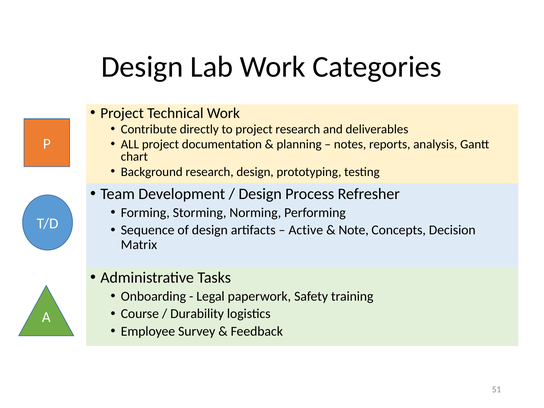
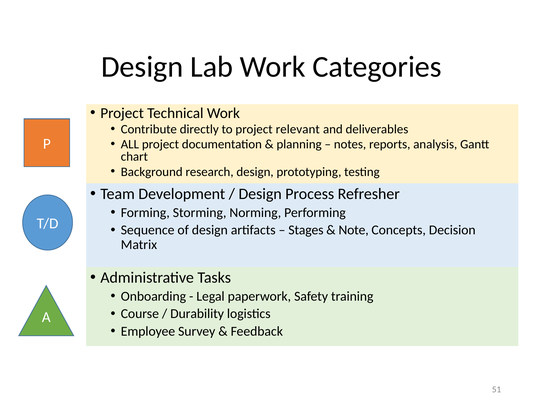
project research: research -> relevant (298, 129)
Active: Active -> Stages (306, 230)
